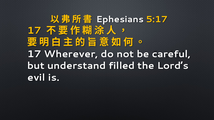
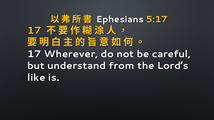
filled: filled -> from (122, 66)
evil: evil -> like (36, 78)
